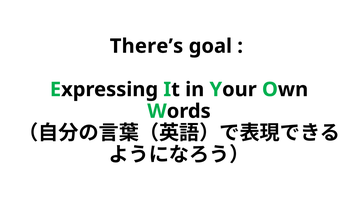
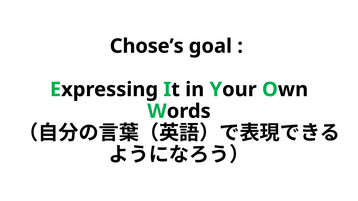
There’s: There’s -> Chose’s (147, 46)
